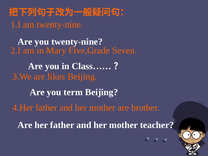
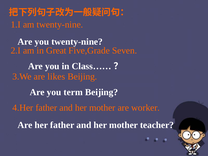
Mary: Mary -> Great (56, 51)
brother: brother -> worker (146, 108)
